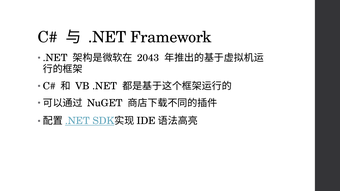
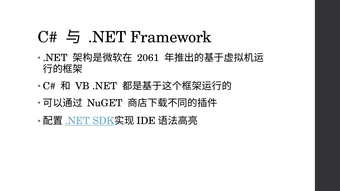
2043: 2043 -> 2061 (148, 58)
